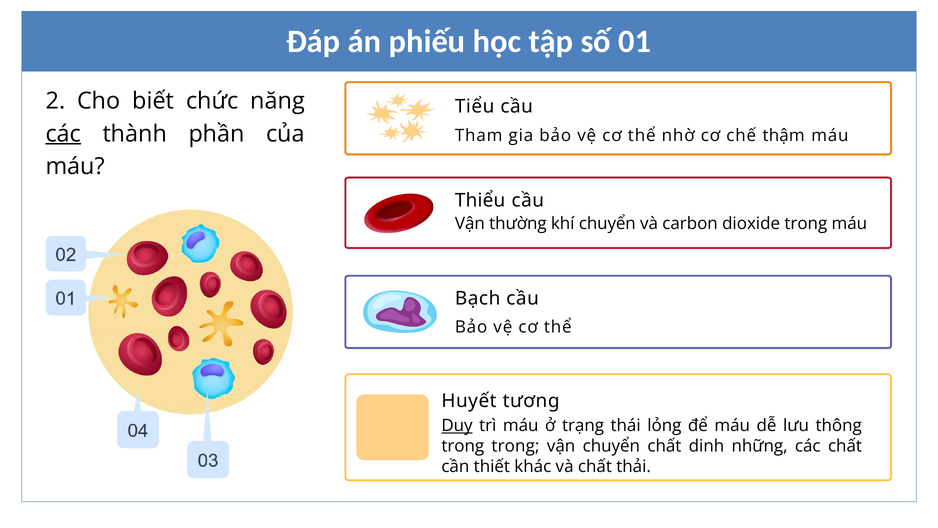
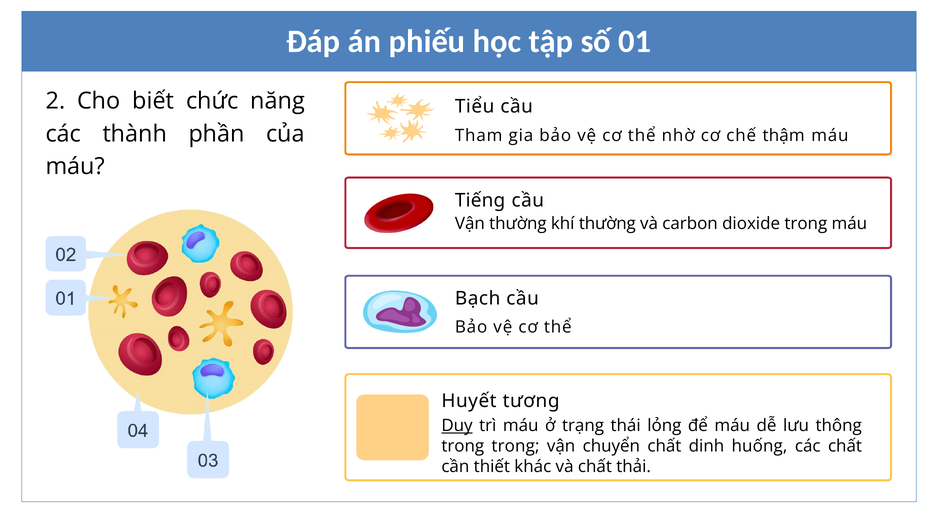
các underline: present -> none (63, 134)
Thiểu: Thiểu -> Tiếng (480, 200)
khí chuyển: chuyển -> thường (607, 223)
những: những -> huống (759, 446)
